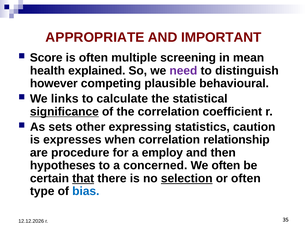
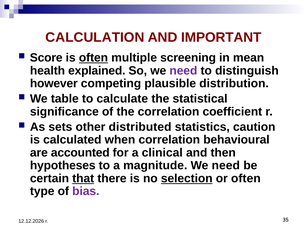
APPROPRIATE: APPROPRIATE -> CALCULATION (95, 38)
often underline: none -> present (93, 58)
behavioural: behavioural -> distribution (234, 84)
links: links -> table (65, 99)
significance underline: present -> none (64, 112)
expressing: expressing -> distributed (140, 127)
expresses: expresses -> calculated (72, 140)
relationship: relationship -> behavioural (236, 140)
procedure: procedure -> accounted (80, 153)
employ: employ -> clinical (162, 153)
concerned: concerned -> magnitude (155, 166)
often: often -> need (226, 166)
bias colour: blue -> purple (86, 192)
